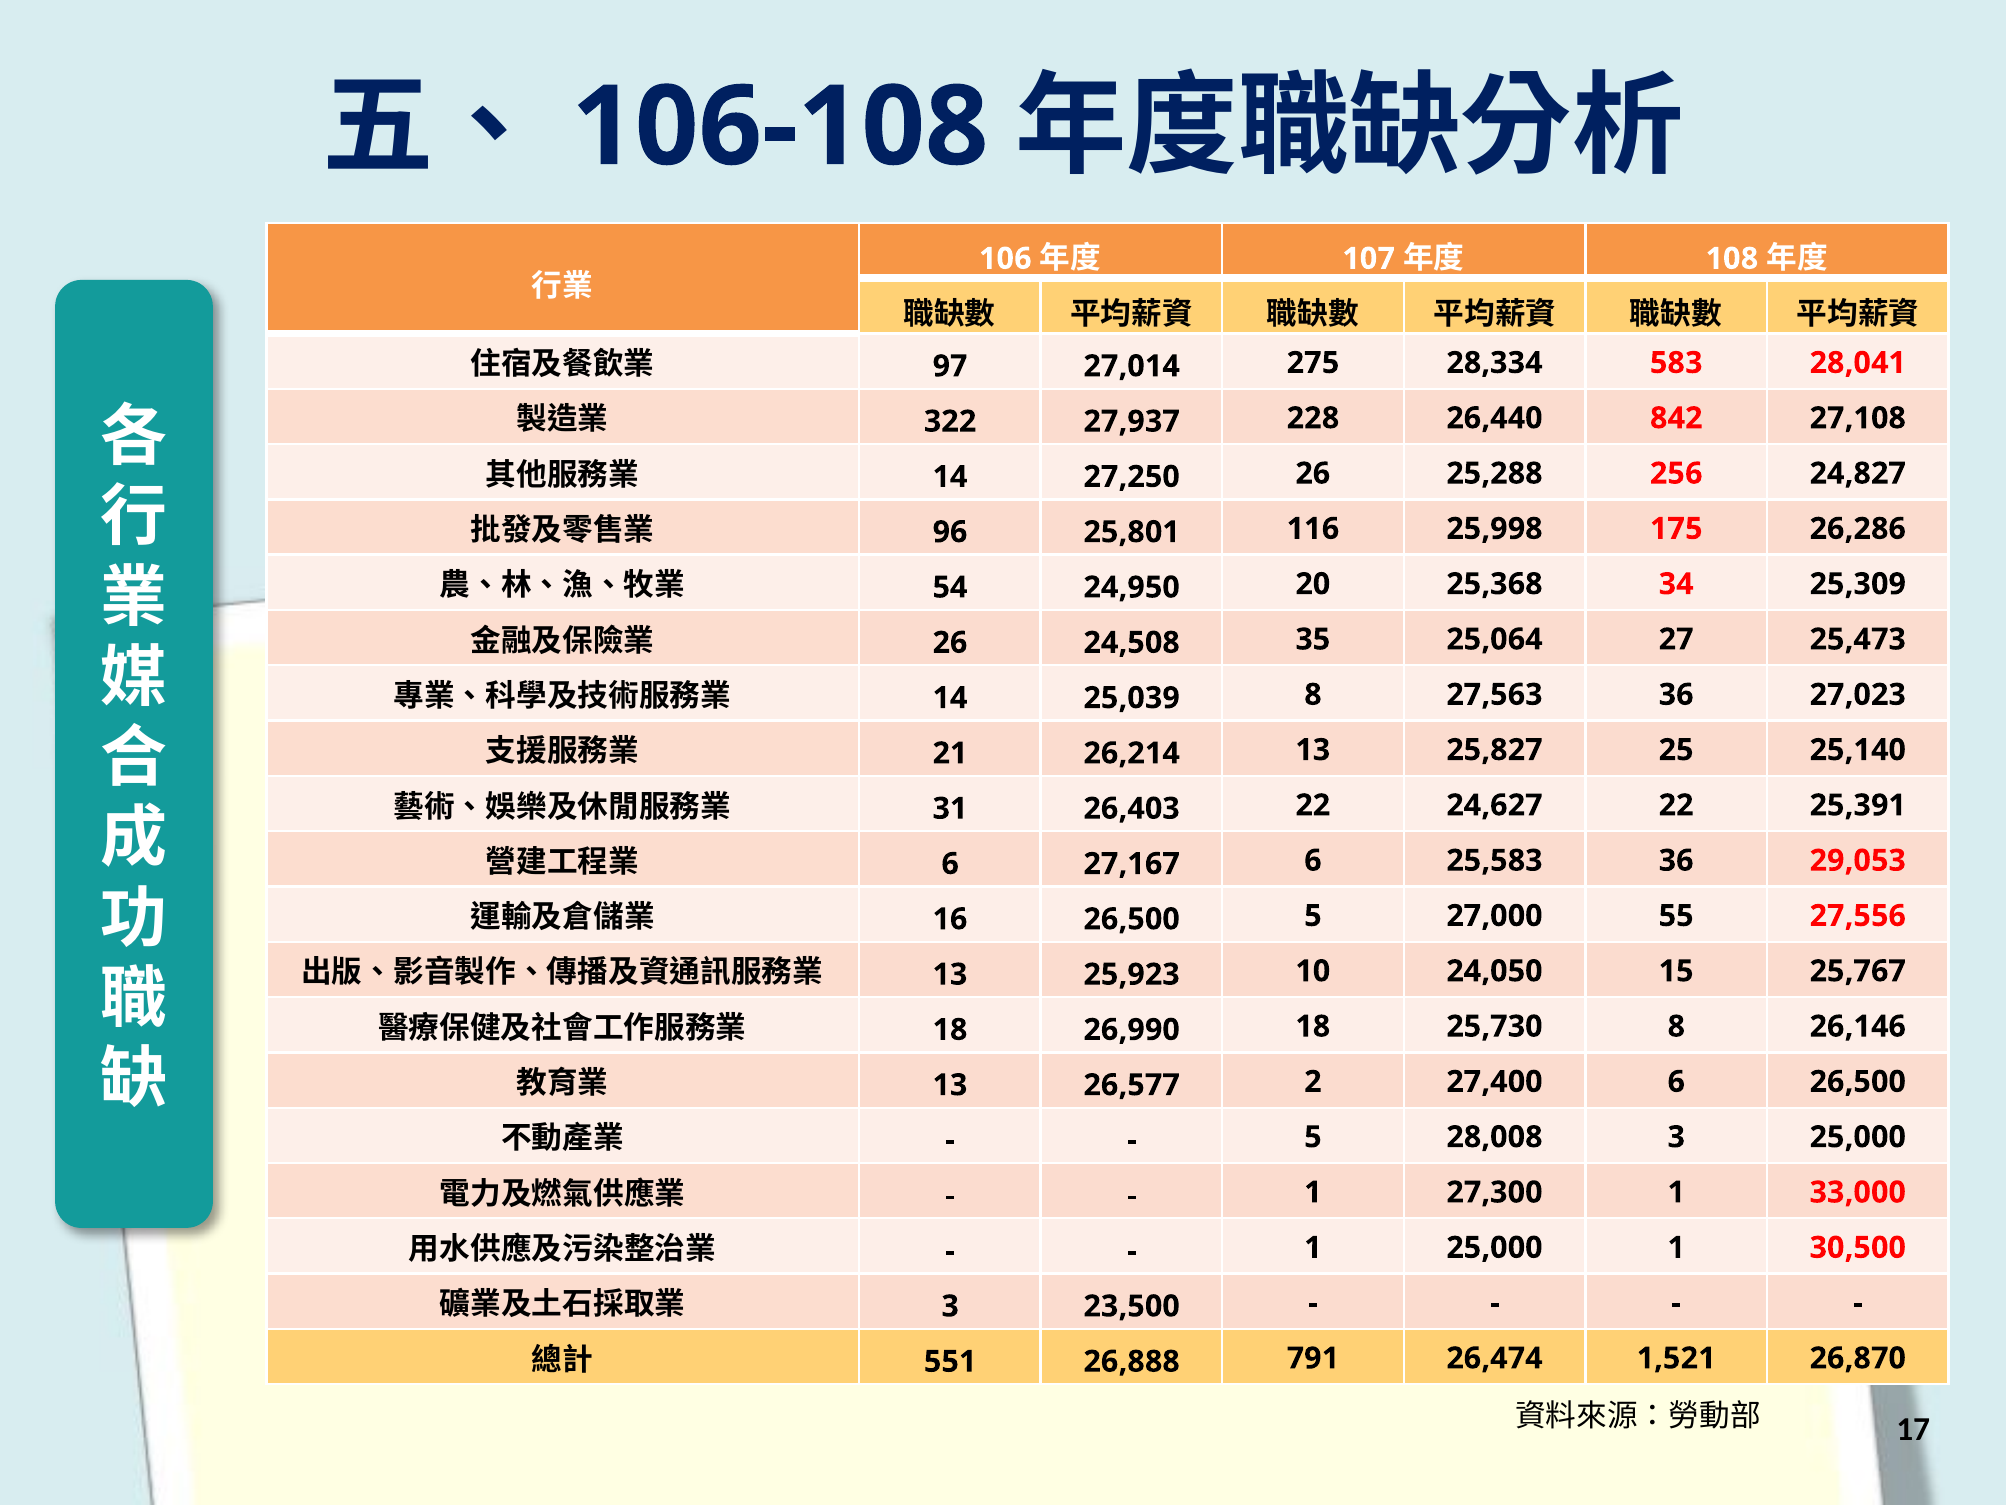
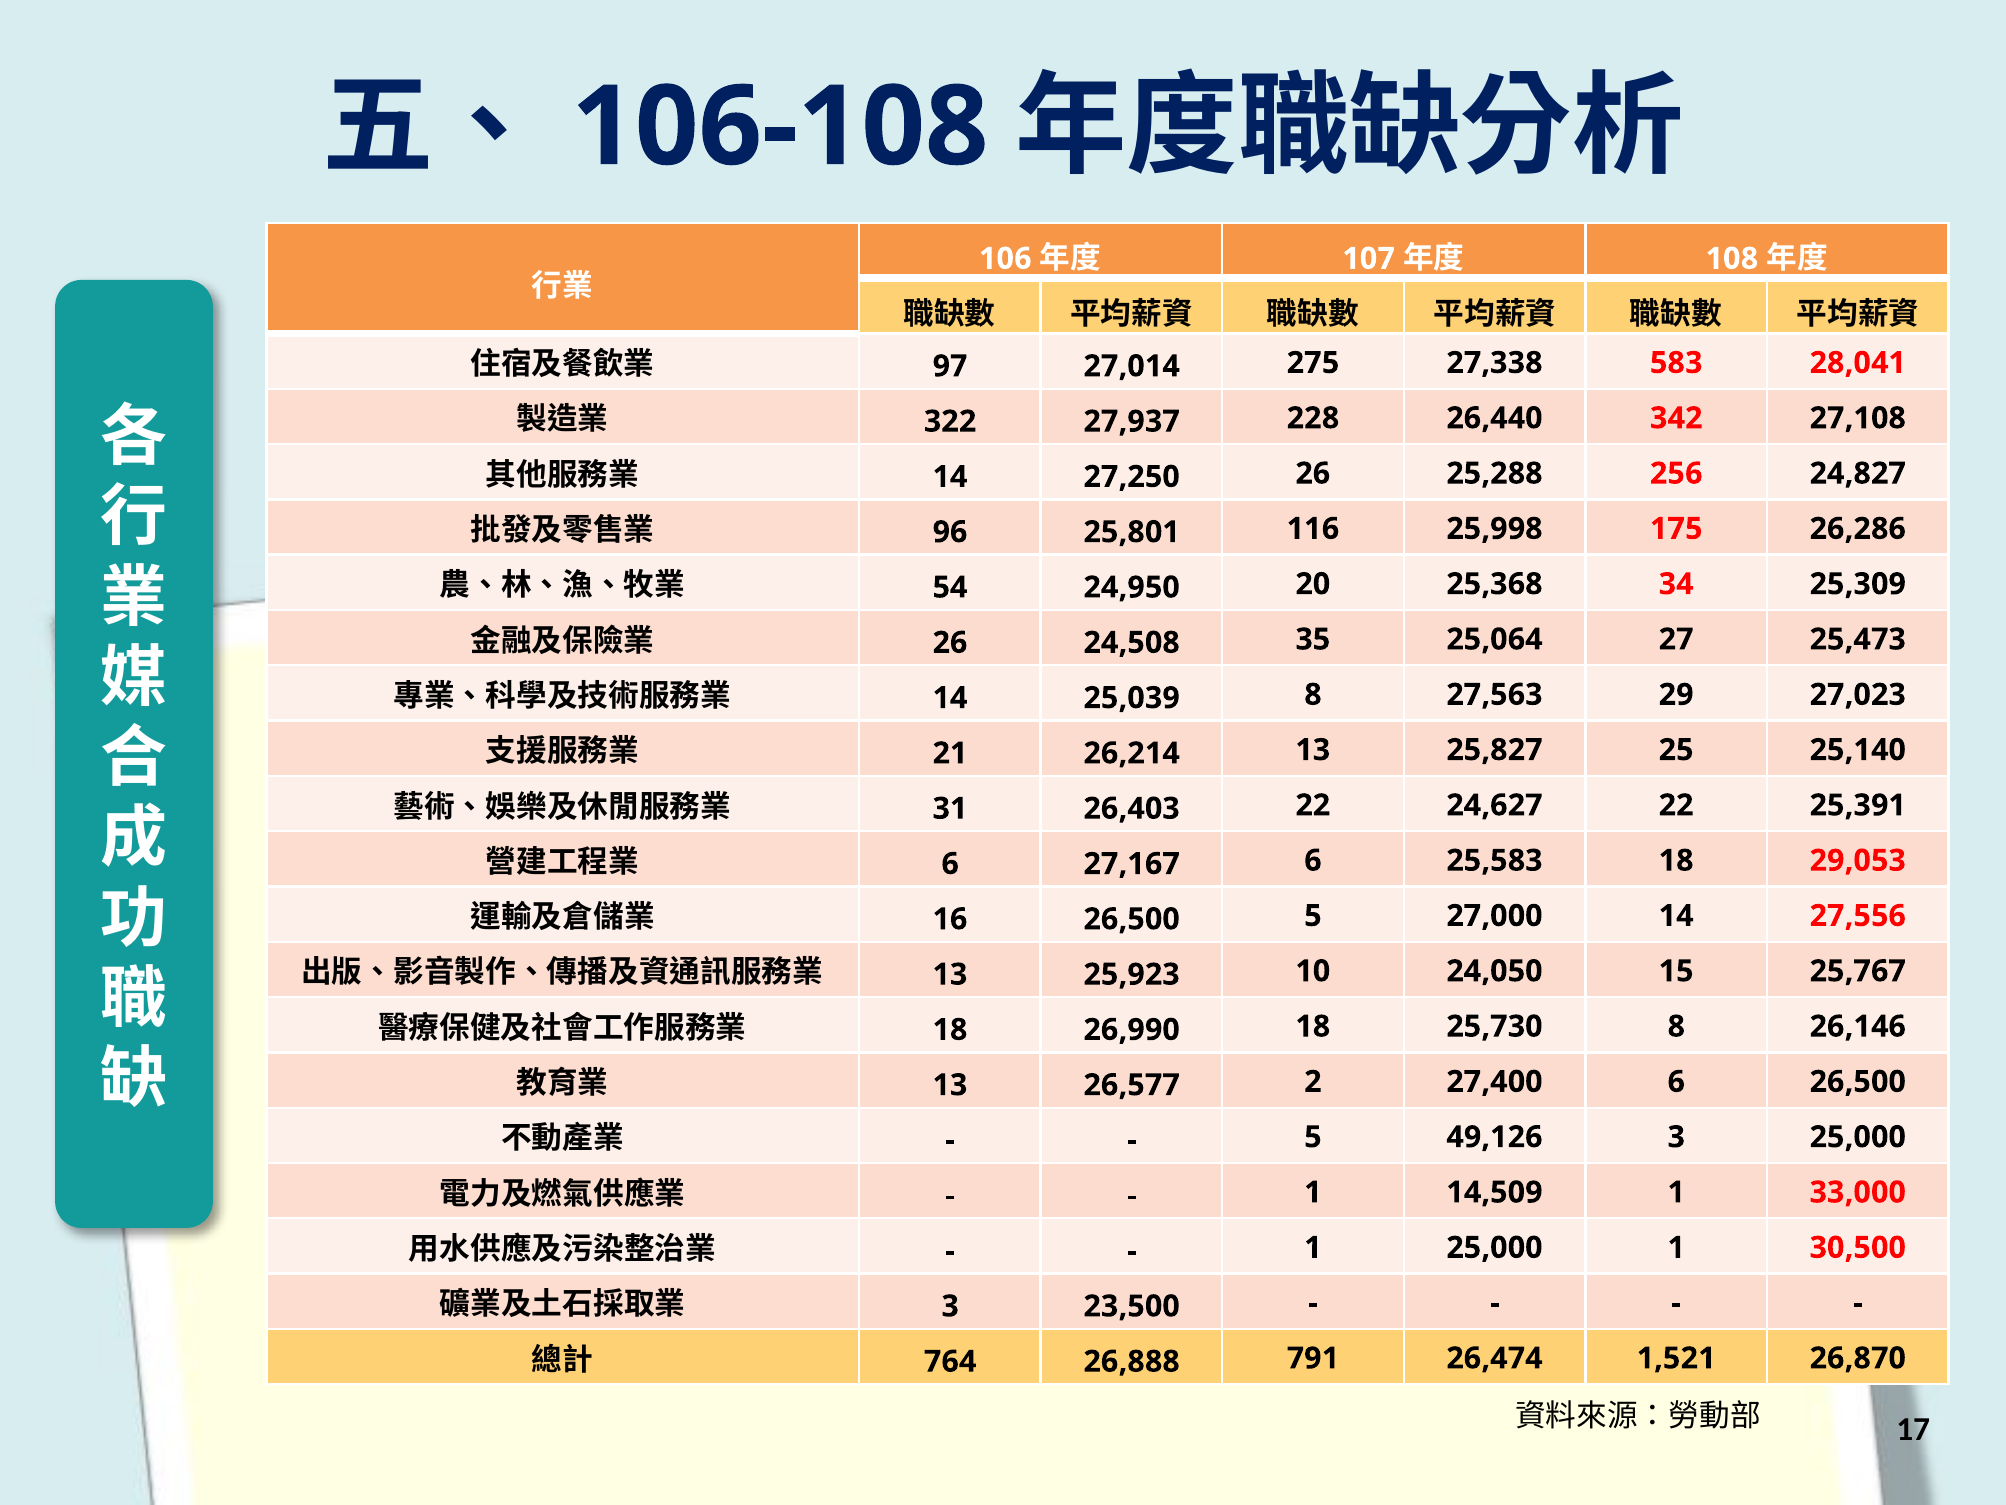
28,334: 28,334 -> 27,338 (1494, 363)
842: 842 -> 342 (1676, 418)
27,563 36: 36 -> 29 (1676, 694)
25,583 36: 36 -> 18 (1676, 860)
27,000 55: 55 -> 14 (1676, 916)
28,008: 28,008 -> 49,126 (1494, 1137)
27,300: 27,300 -> 14,509 (1494, 1192)
551: 551 -> 764 (950, 1361)
